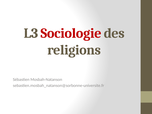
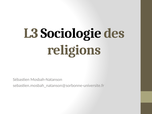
Sociologie colour: red -> black (71, 33)
